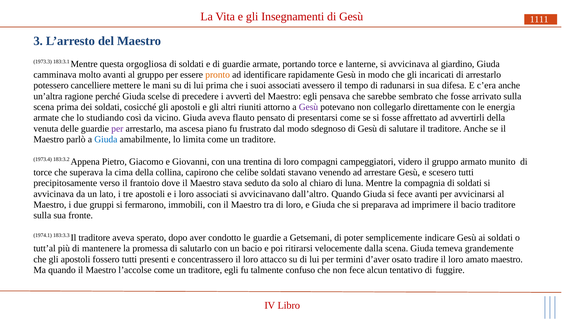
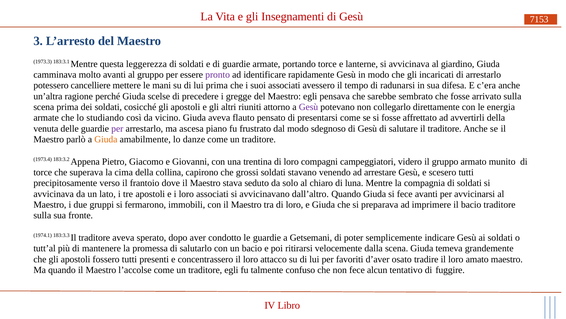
1111: 1111 -> 7153 (539, 20)
orgogliosa: orgogliosa -> leggerezza (146, 64)
pronto colour: orange -> purple (218, 75)
avvertì: avvertì -> gregge (239, 96)
Giuda colour: blue -> orange (106, 139)
limita: limita -> danze (194, 139)
celibe: celibe -> grossi (247, 172)
termini: termini -> favoriti (350, 259)
